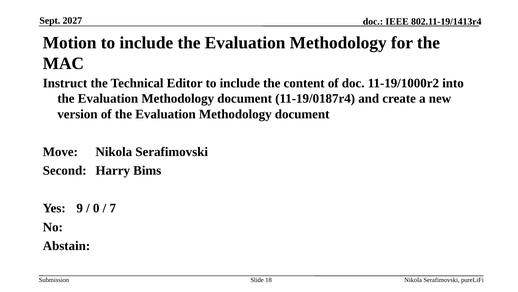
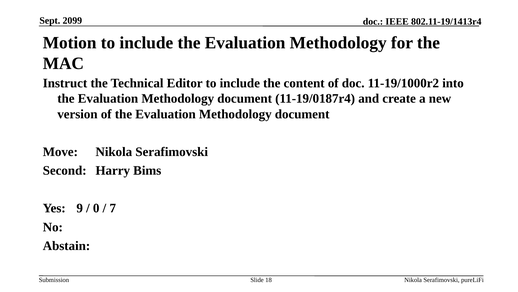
2027: 2027 -> 2099 (72, 21)
